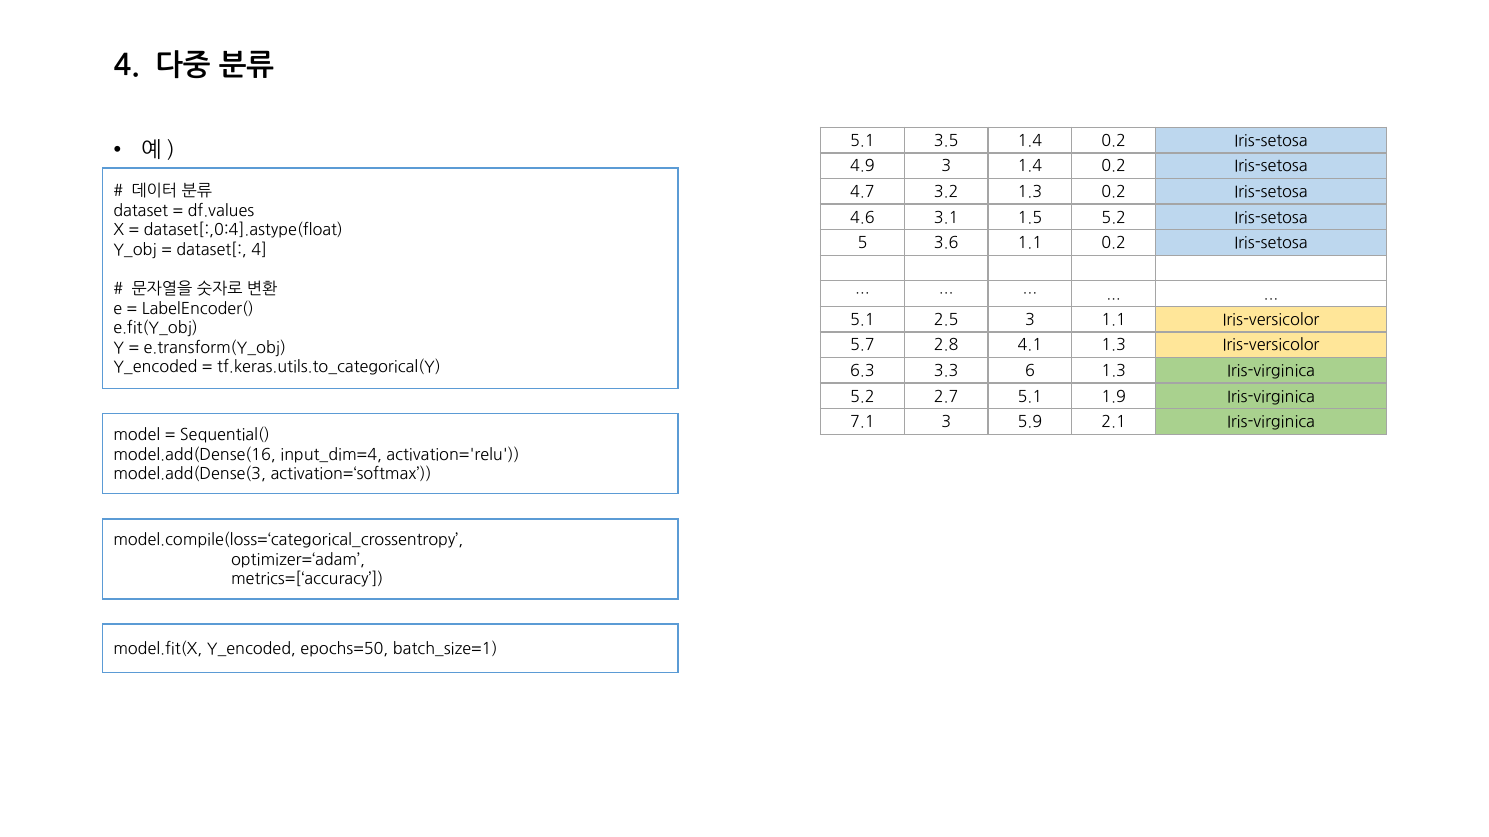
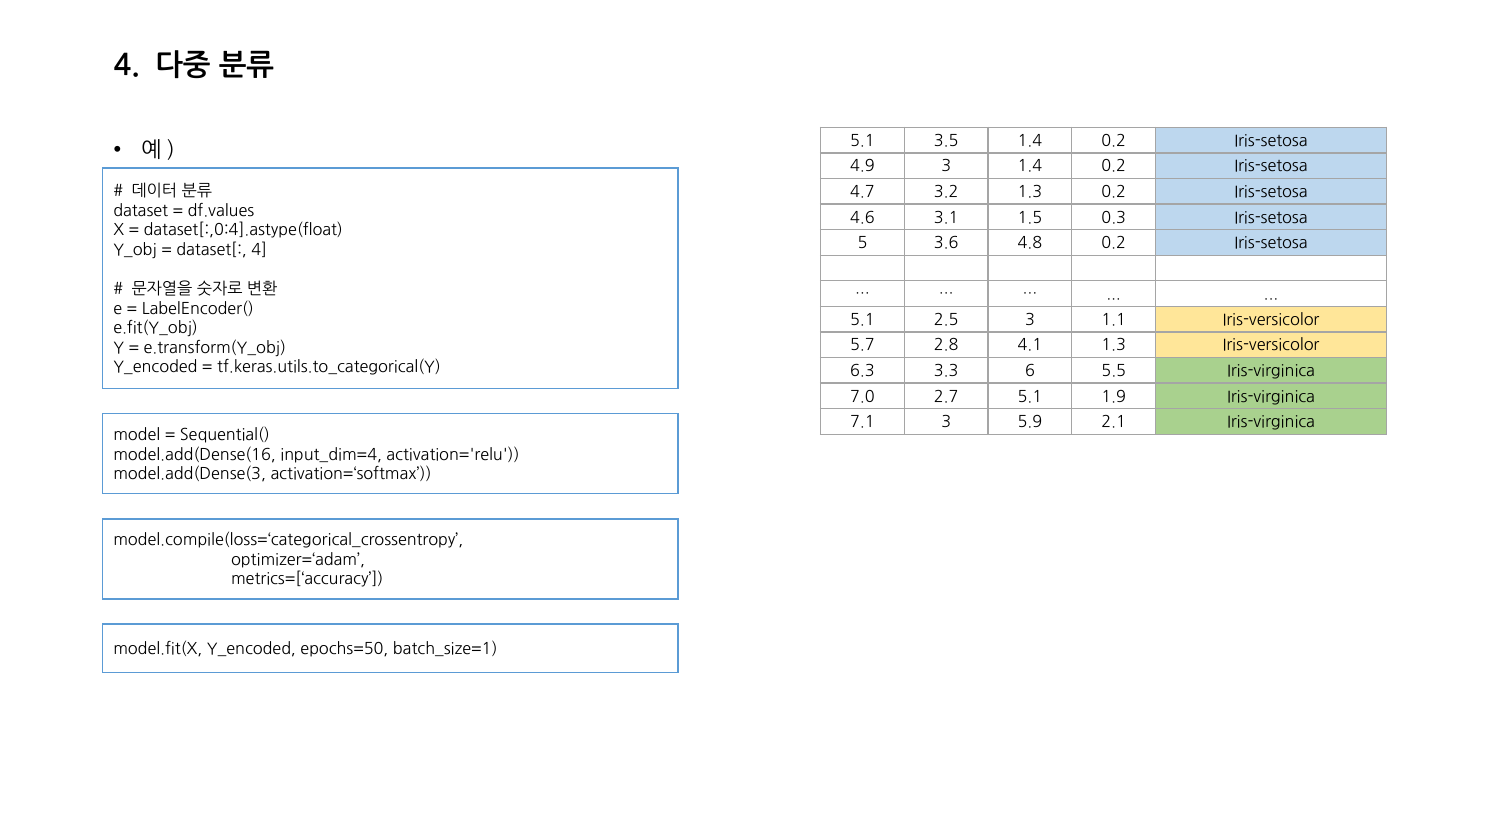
1.5 5.2: 5.2 -> 0.3 (1114, 218)
3.6 1.1: 1.1 -> 4.8 (1030, 243)
6 1.3: 1.3 -> 5.5 (1114, 371)
5.2: 5.2 -> 7.0 (862, 397)
